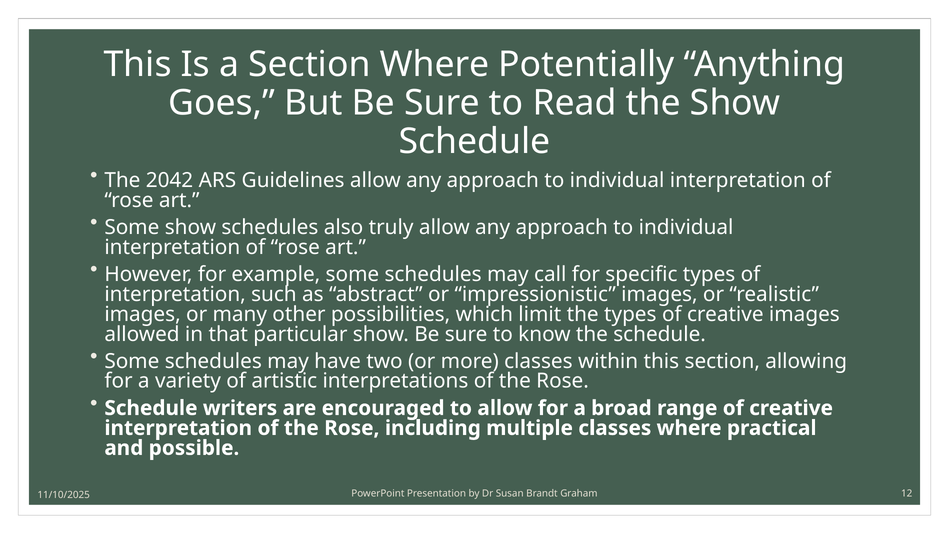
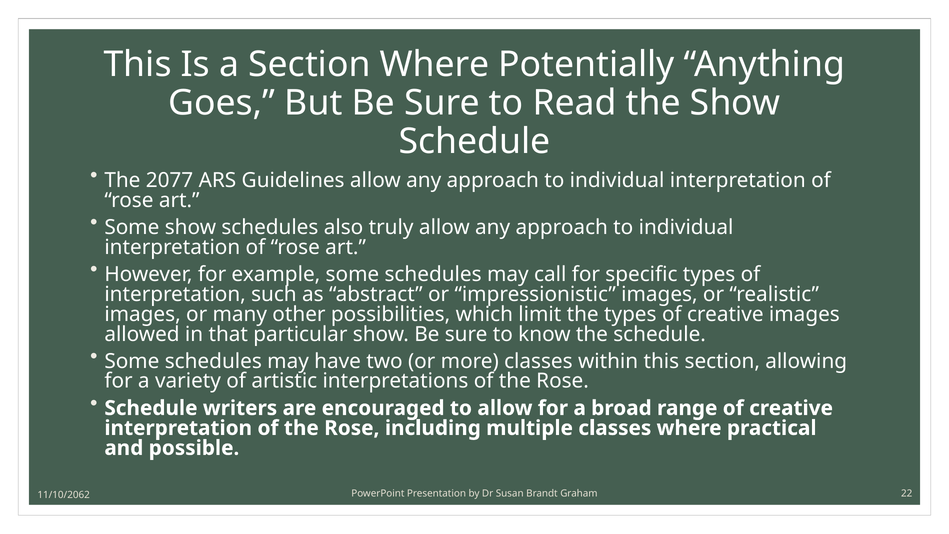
2042: 2042 -> 2077 (170, 180)
12: 12 -> 22 (907, 493)
11/10/2025: 11/10/2025 -> 11/10/2062 (64, 495)
